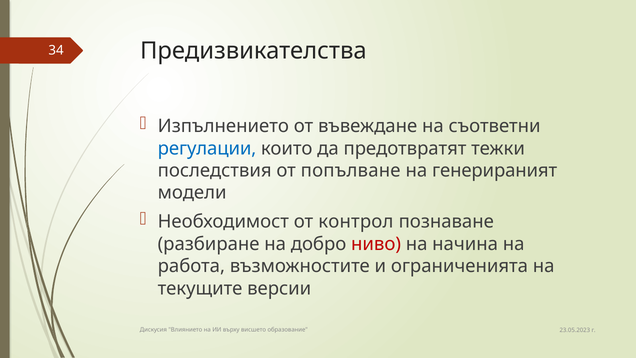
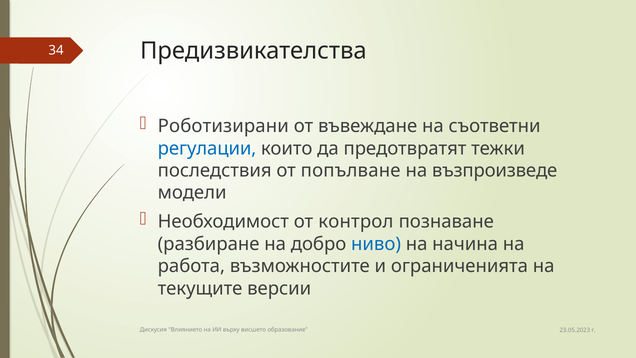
Изпълнението: Изпълнението -> Роботизирани (223, 126)
генерираният: генерираният -> възпроизведе (495, 171)
ниво colour: red -> blue (376, 244)
